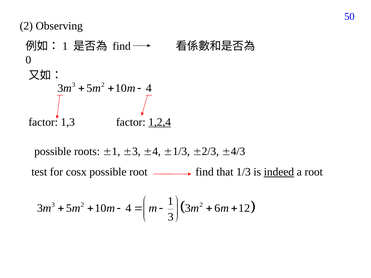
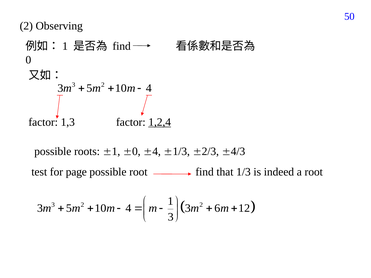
3: 3 -> 0 (136, 152)
cosx: cosx -> page (76, 172)
indeed underline: present -> none (279, 172)
